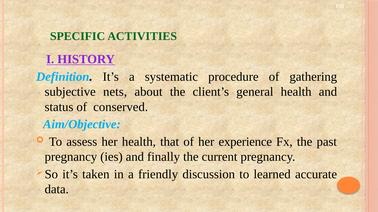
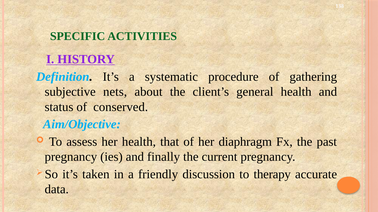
experience: experience -> diaphragm (245, 142)
learned: learned -> therapy (272, 175)
